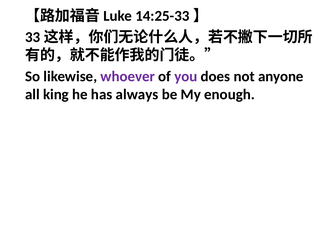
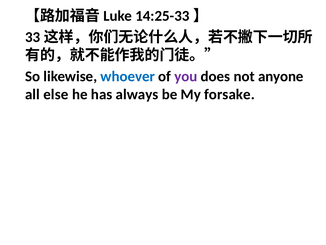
whoever colour: purple -> blue (128, 76)
king: king -> else (56, 94)
enough: enough -> forsake (229, 94)
